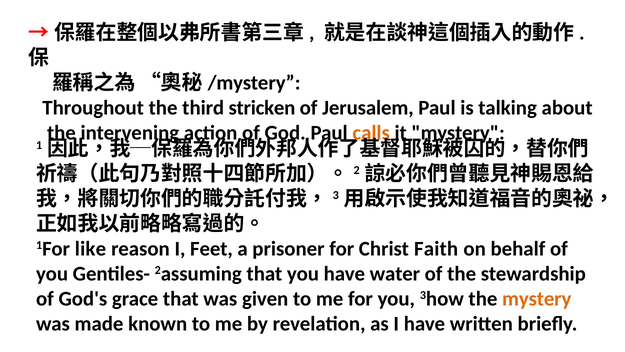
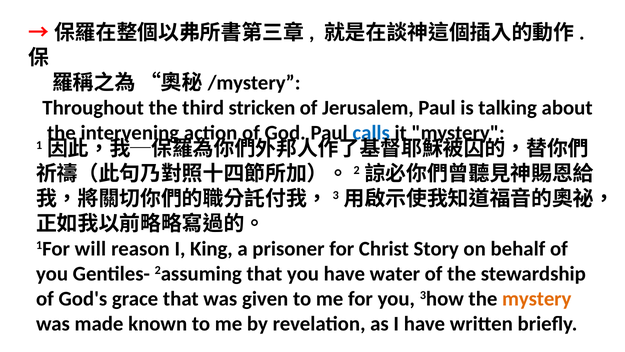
calls colour: orange -> blue (371, 133)
like: like -> will (90, 249)
Feet: Feet -> King (211, 249)
Faith: Faith -> Story (436, 249)
